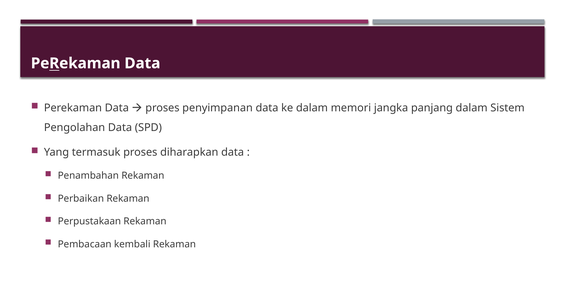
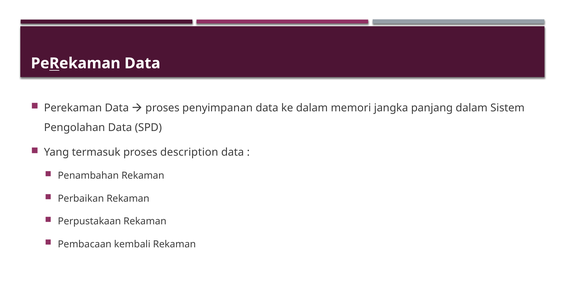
diharapkan: diharapkan -> description (189, 153)
